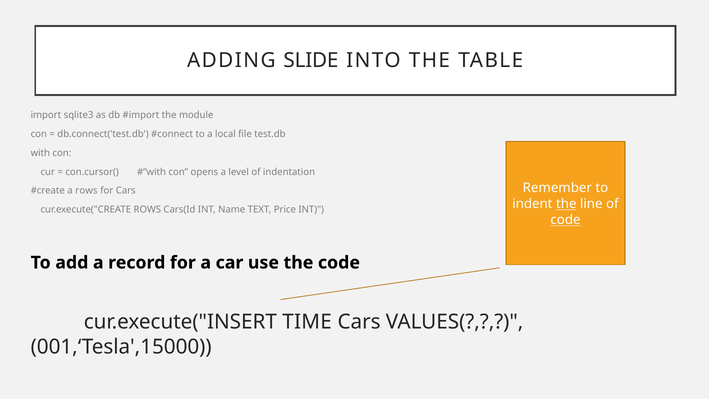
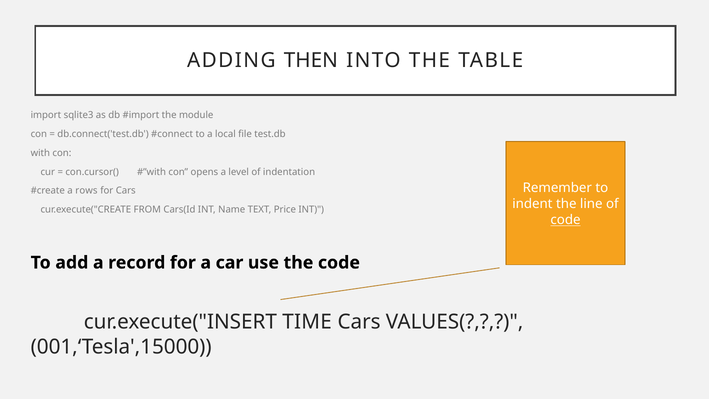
SLIDE: SLIDE -> THEN (311, 60)
the underline: present -> none (566, 204)
cur.execute("CREATE ROWS: ROWS -> FROM (147, 210)
